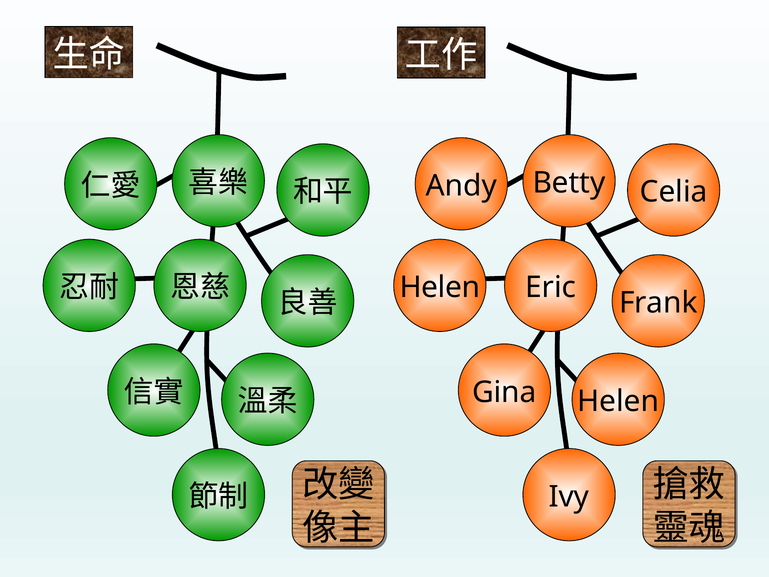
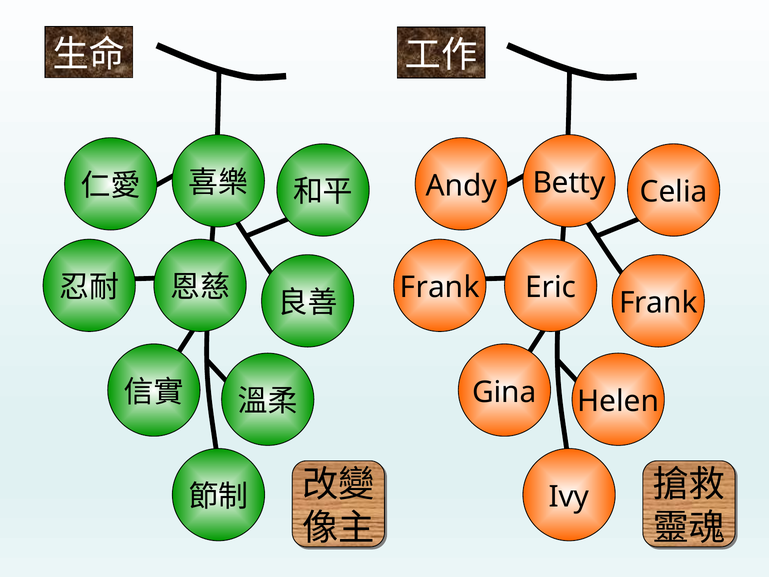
Helen: Helen -> Frank (440, 287)
